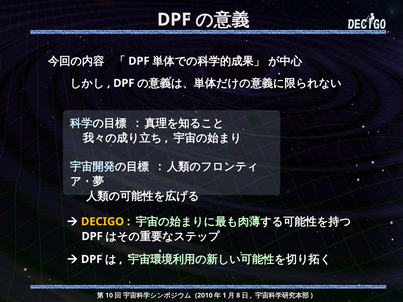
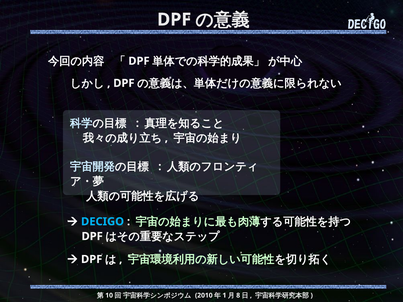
DECIGO colour: yellow -> light blue (103, 222)
